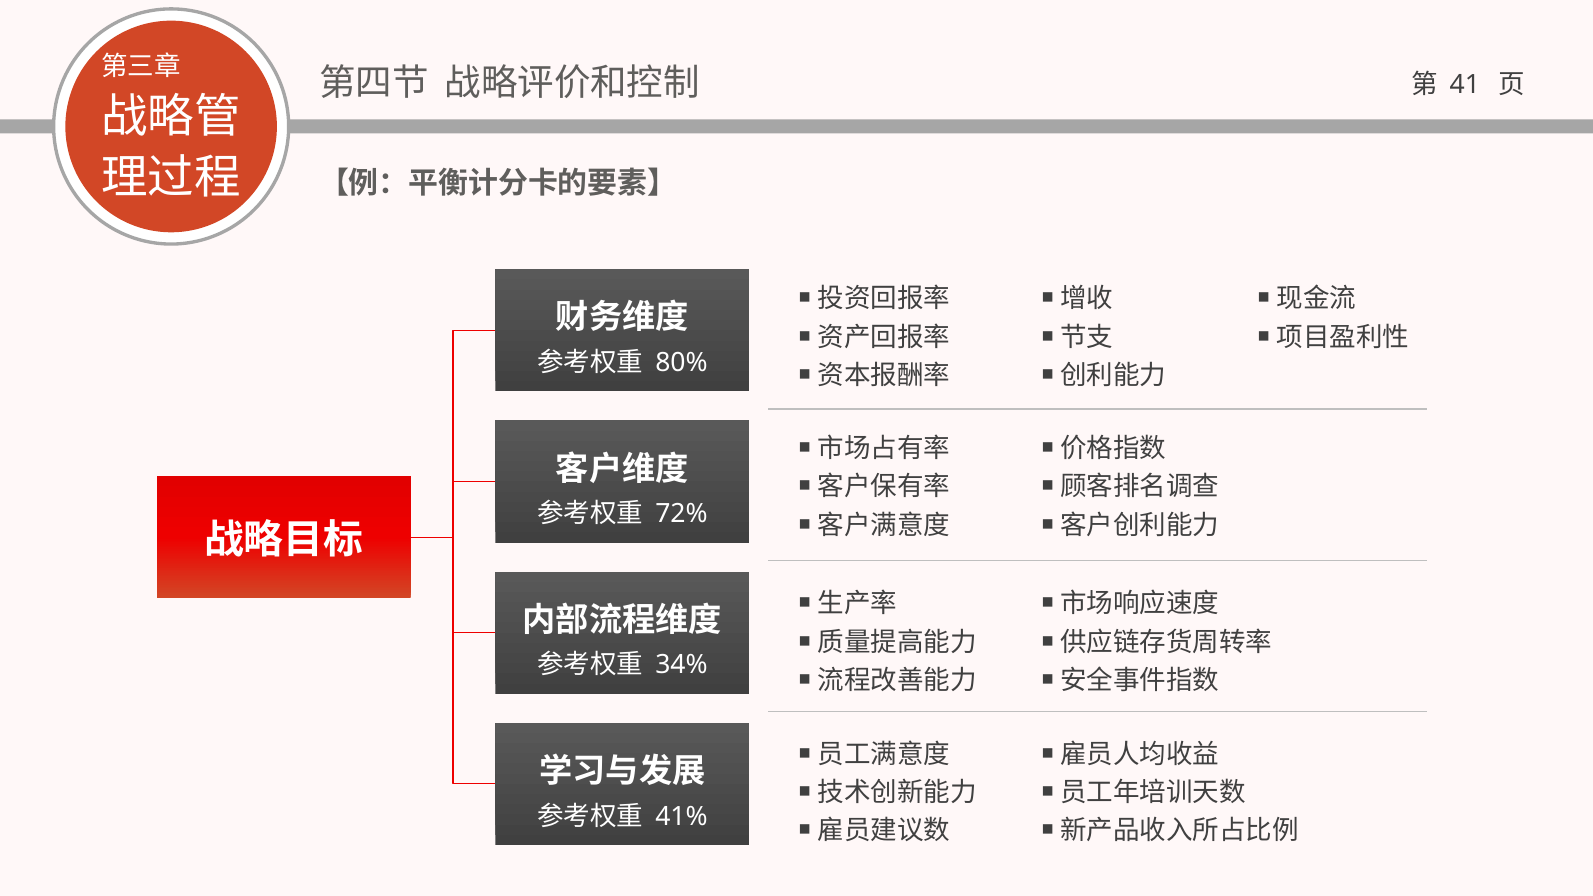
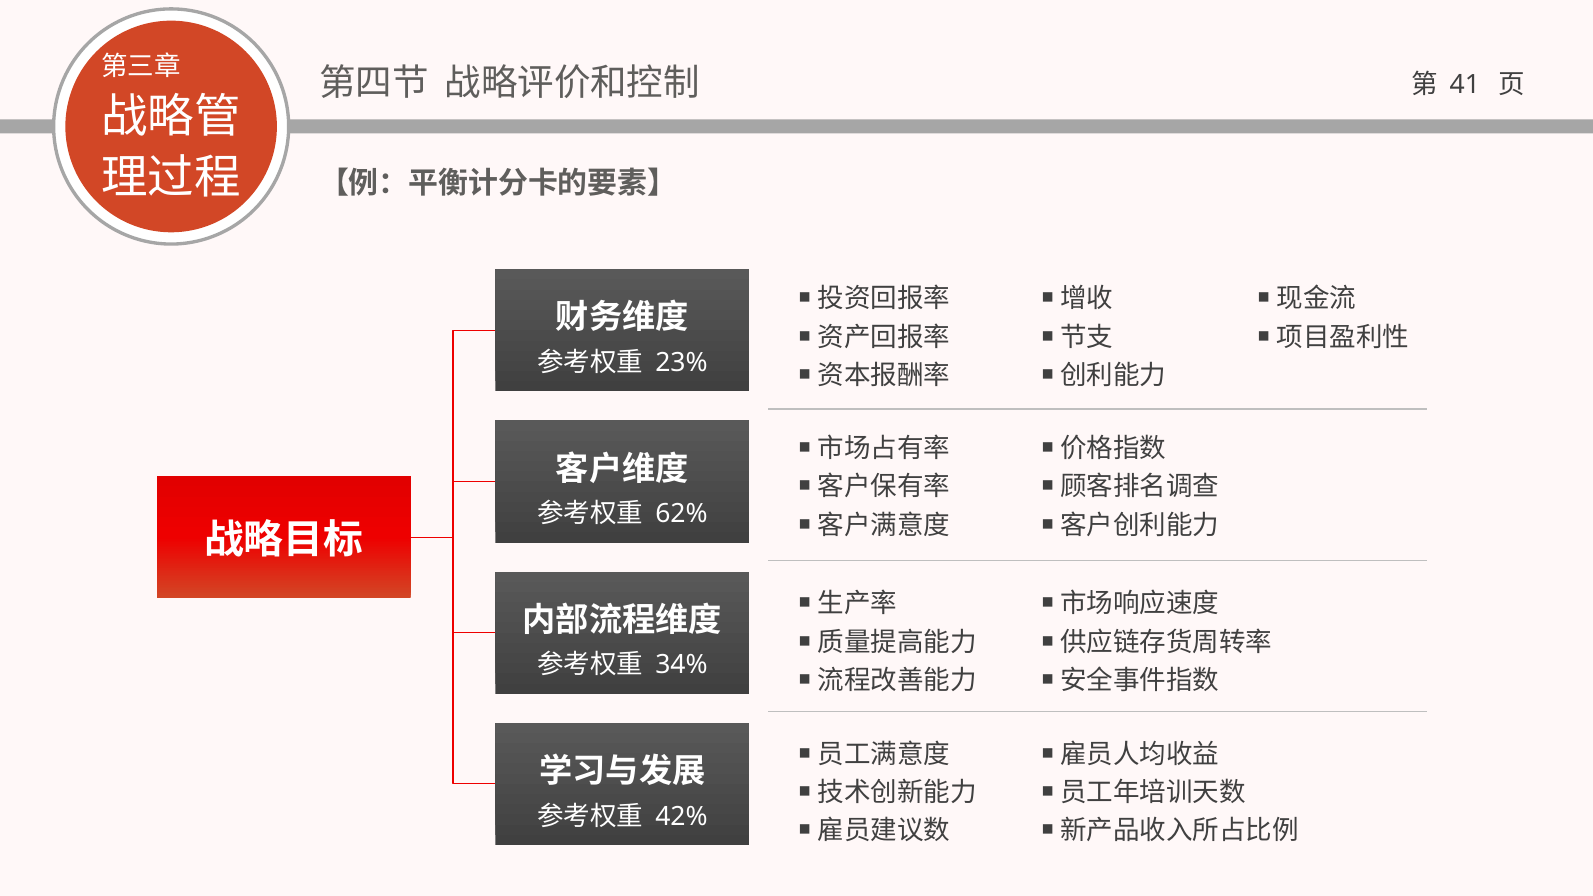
80%: 80% -> 23% (682, 363)
72%: 72% -> 62% (682, 514)
41%: 41% -> 42% (682, 816)
